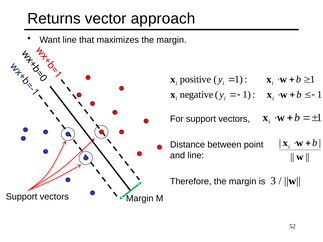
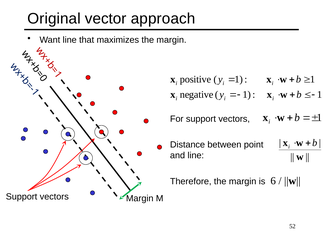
Returns: Returns -> Original (54, 19)
3: 3 -> 6 (273, 181)
